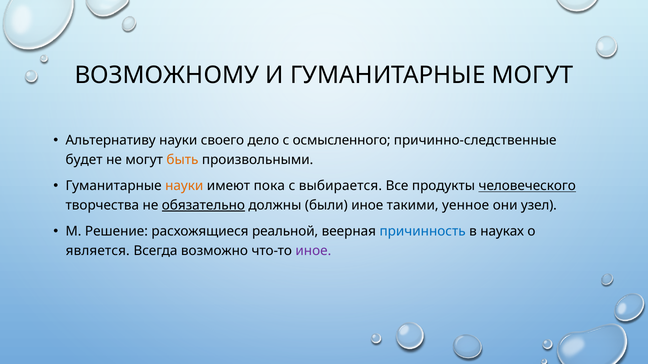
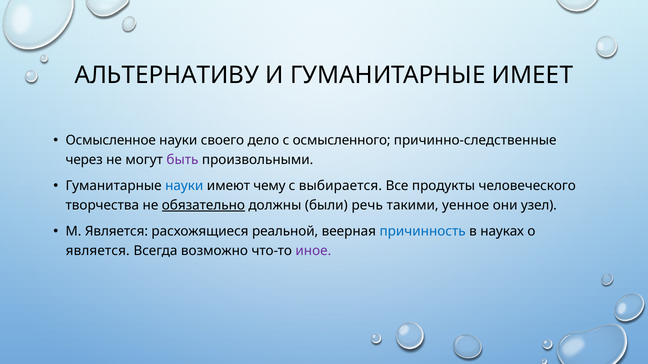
ВОЗМОЖНОМУ: ВОЗМОЖНОМУ -> АЛЬТЕРНАТИВУ (167, 75)
ГУМАНИТАРНЫЕ МОГУТ: МОГУТ -> ИМЕЕТ (532, 75)
Альтернативу: Альтернативу -> Осмысленное (111, 141)
будет: будет -> через (84, 160)
быть colour: orange -> purple (182, 160)
науки colour: orange -> blue (184, 186)
пока: пока -> чему (269, 186)
человеческого underline: present -> none (527, 186)
были иное: иное -> речь (367, 206)
М Решение: Решение -> Является (116, 232)
